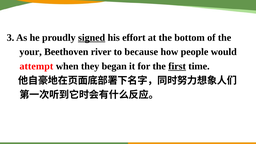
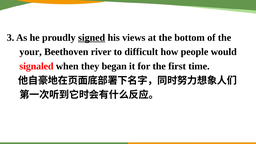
effort: effort -> views (134, 38)
because: because -> difficult (141, 52)
attempt: attempt -> signaled (36, 66)
first underline: present -> none (177, 66)
